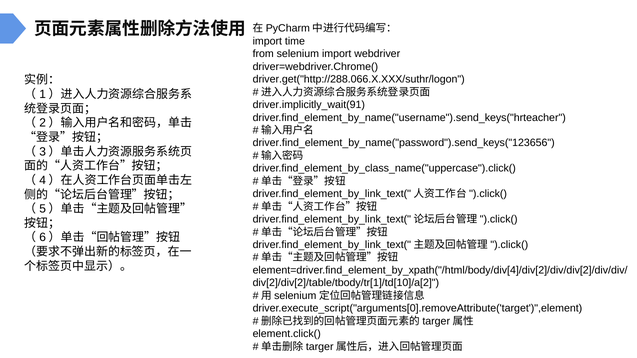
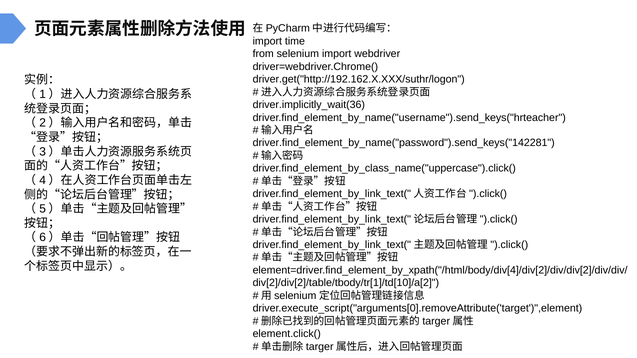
driver.get("http://288.066.X.XXX/suthr/logon: driver.get("http://288.066.X.XXX/suthr/logon -> driver.get("http://192.162.X.XXX/suthr/logon (359, 79)
driver.implicitly_wait(91: driver.implicitly_wait(91 -> driver.implicitly_wait(36 (309, 105)
driver.find_element_by_name("password").send_keys("123656: driver.find_element_by_name("password").send_keys("123656 -> driver.find_element_by_name("password").send_keys("142281 (404, 143)
